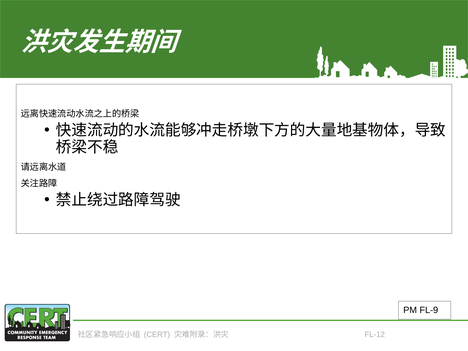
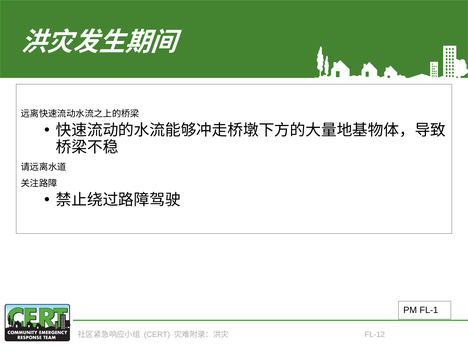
FL-9: FL-9 -> FL-1 (429, 310)
